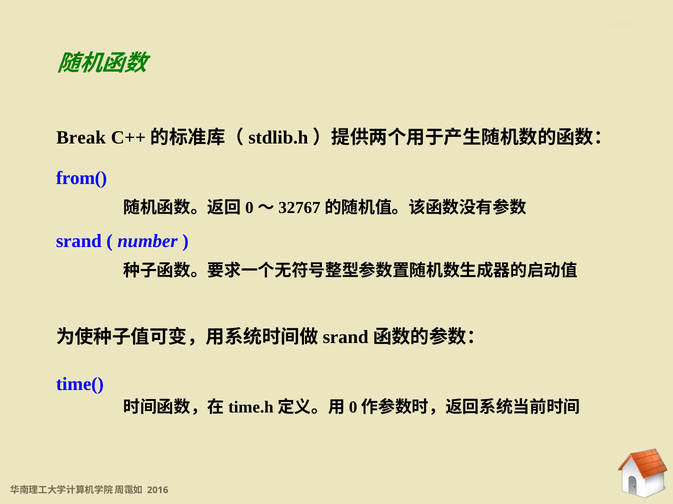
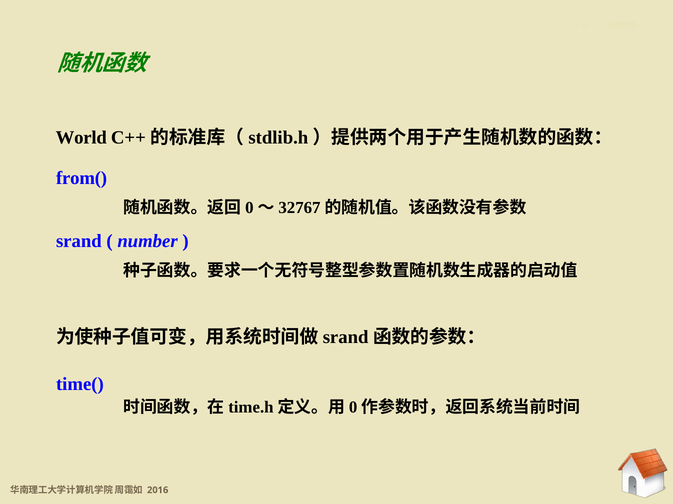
Break: Break -> World (81, 138)
